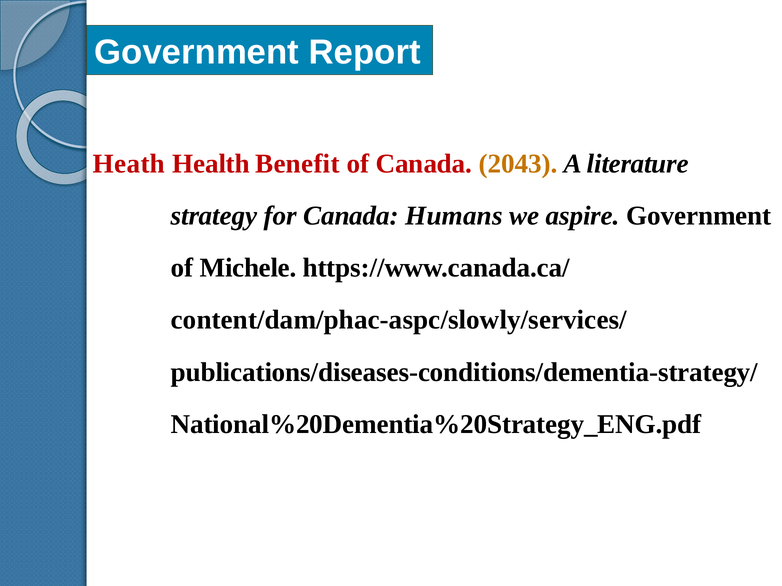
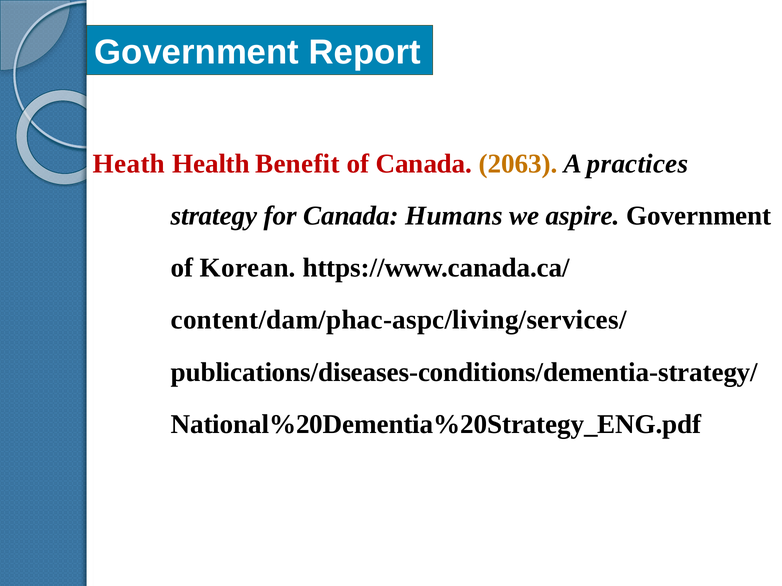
2043: 2043 -> 2063 (518, 164)
literature: literature -> practices (638, 164)
Michele: Michele -> Korean (248, 268)
content/dam/phac-aspc/slowly/services/: content/dam/phac-aspc/slowly/services/ -> content/dam/phac-aspc/living/services/ (399, 320)
